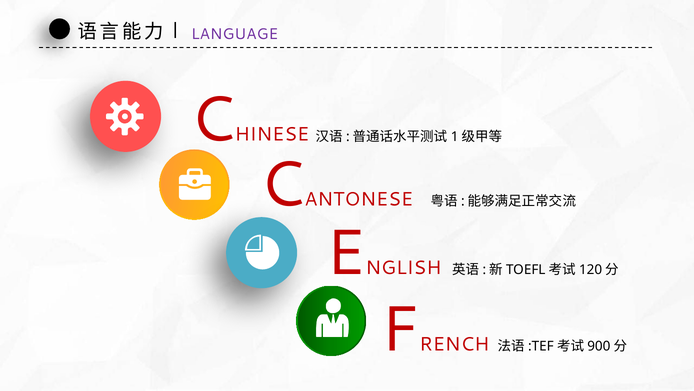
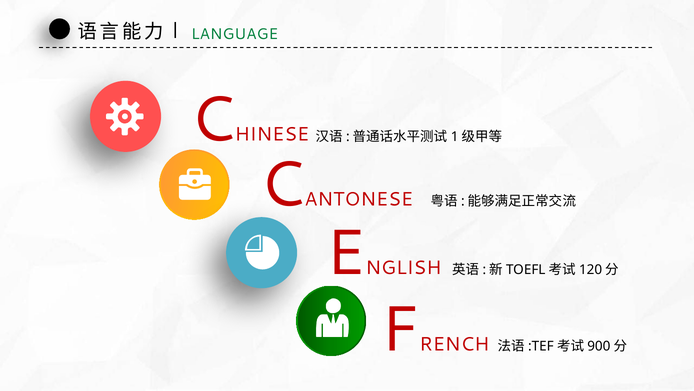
LANGUAGE colour: purple -> green (235, 34)
